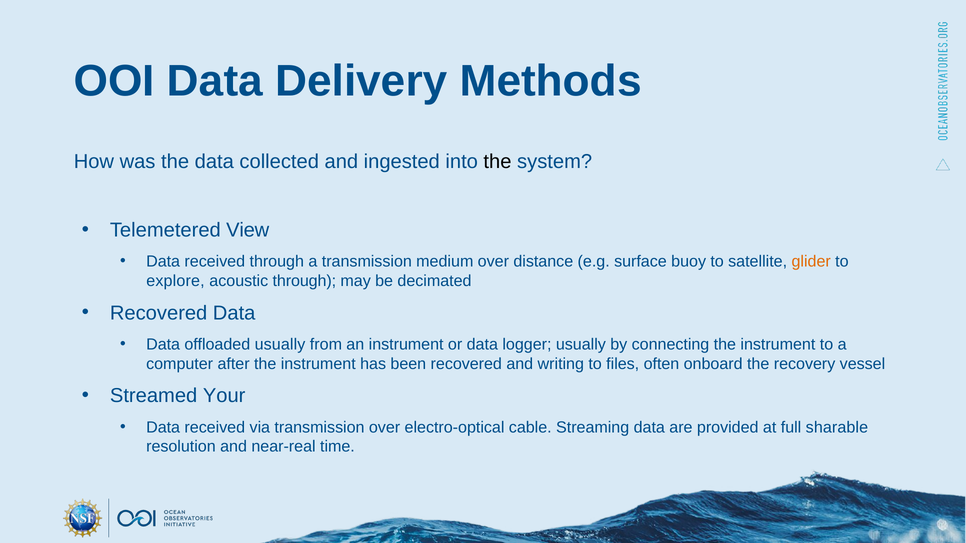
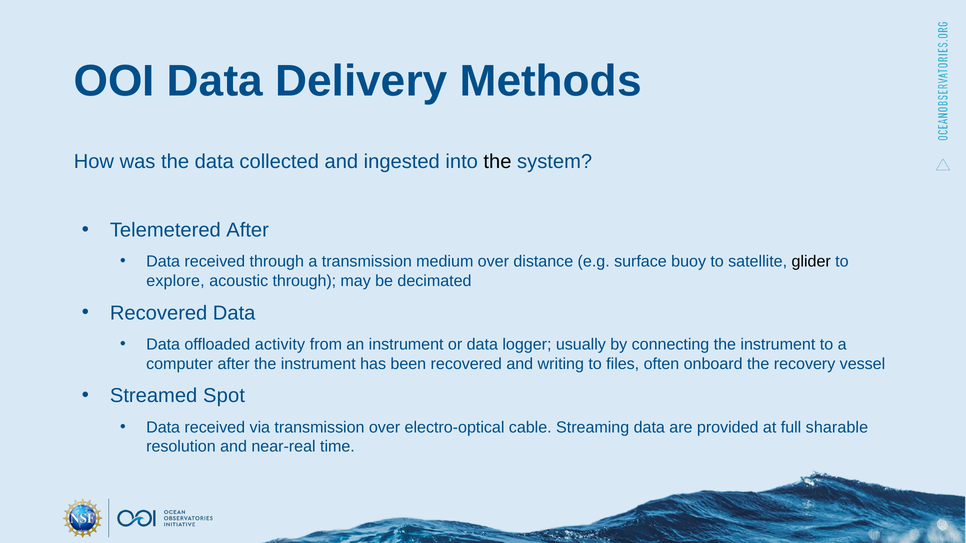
Telemetered View: View -> After (248, 230)
glider colour: orange -> black (811, 262)
offloaded usually: usually -> activity (280, 345)
Your: Your -> Spot (224, 396)
